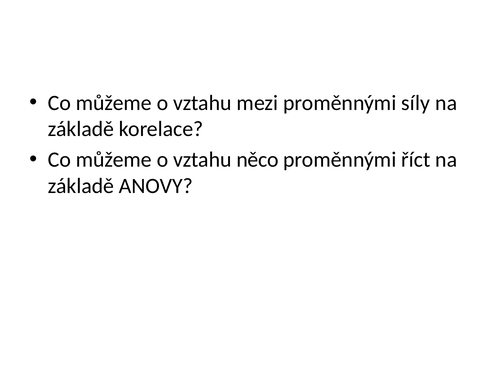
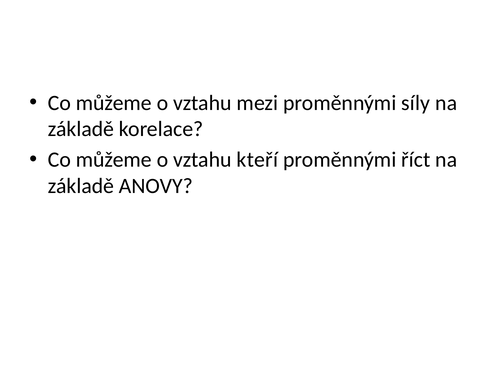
něco: něco -> kteří (257, 159)
